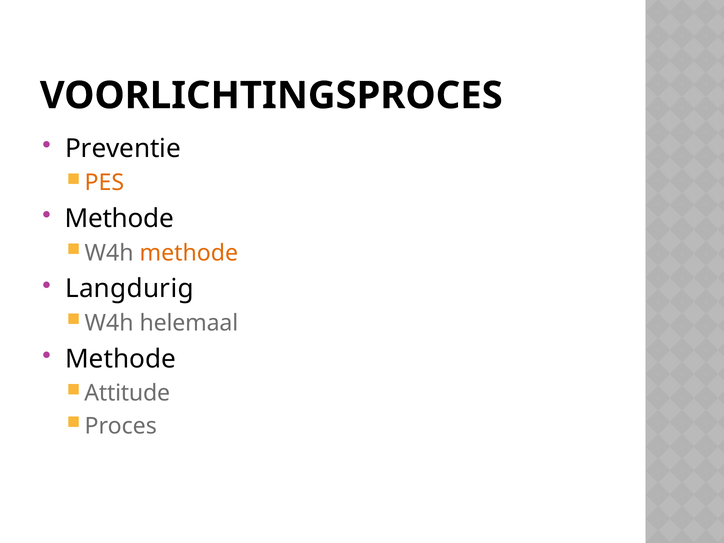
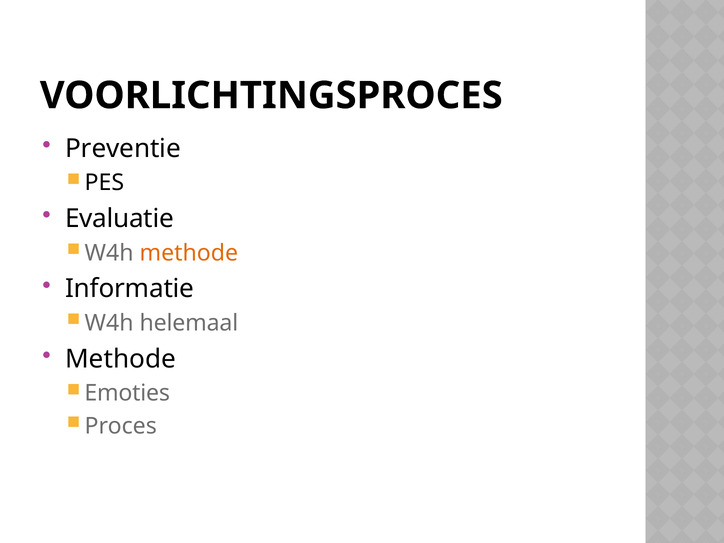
PES colour: orange -> black (104, 183)
Methode: Methode -> Evaluatie (119, 219)
Langdurig: Langdurig -> Informatie (130, 289)
Attitude: Attitude -> Emoties (127, 393)
